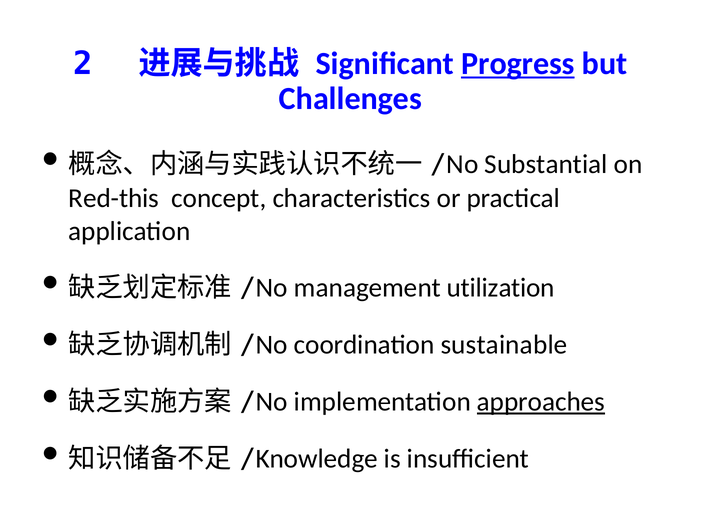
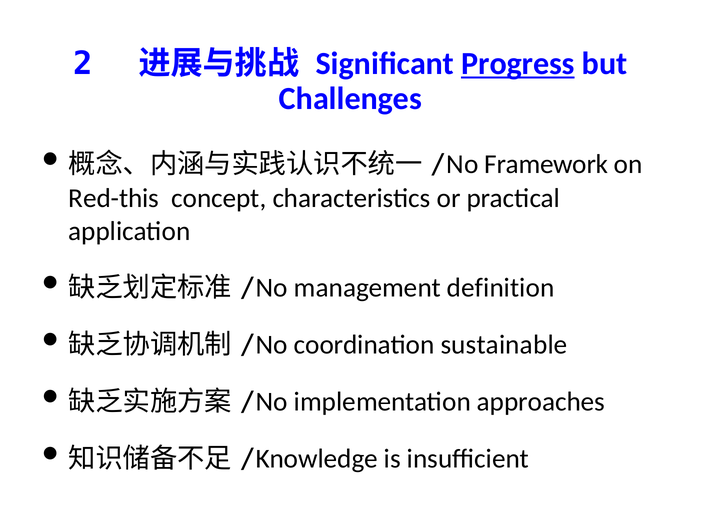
Substantial: Substantial -> Framework (546, 164)
utilization: utilization -> definition (501, 288)
approaches underline: present -> none (541, 402)
